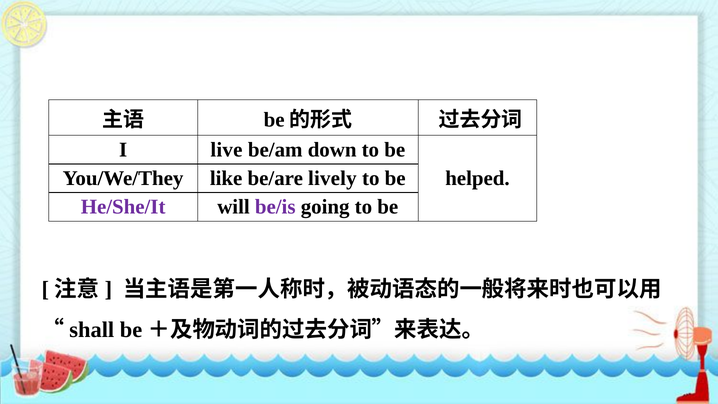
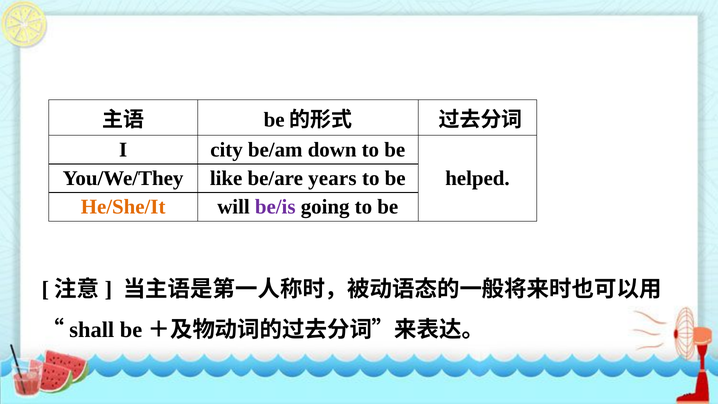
live: live -> city (227, 150)
lively: lively -> years (332, 178)
He/She/It colour: purple -> orange (123, 207)
